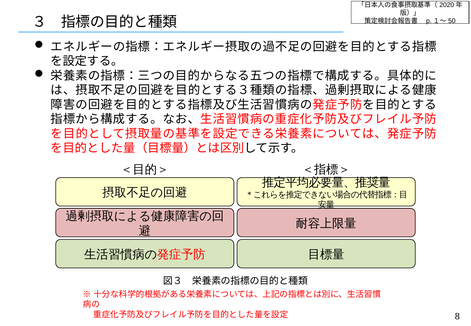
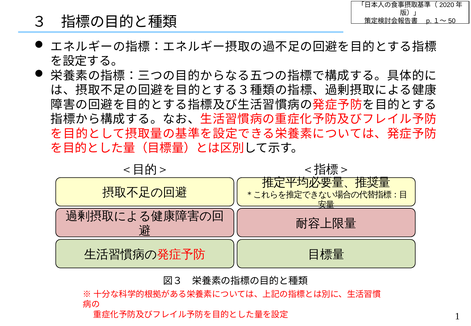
8: 8 -> 1 (457, 316)
